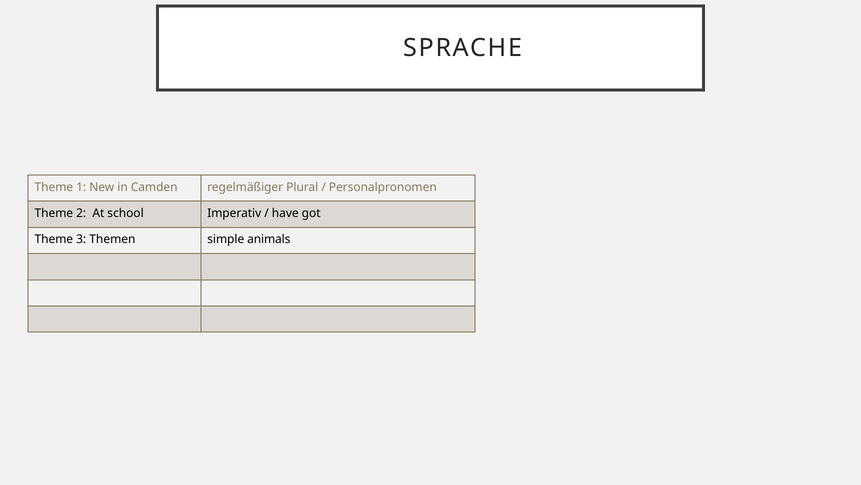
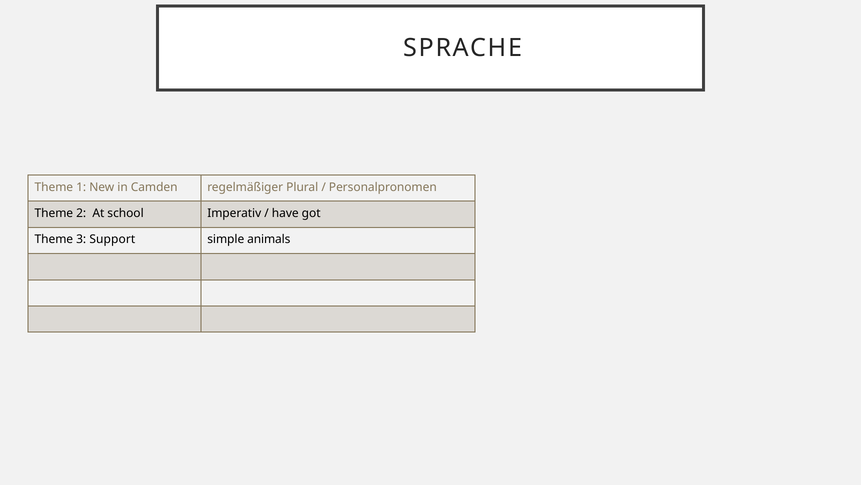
Themen: Themen -> Support (112, 239)
